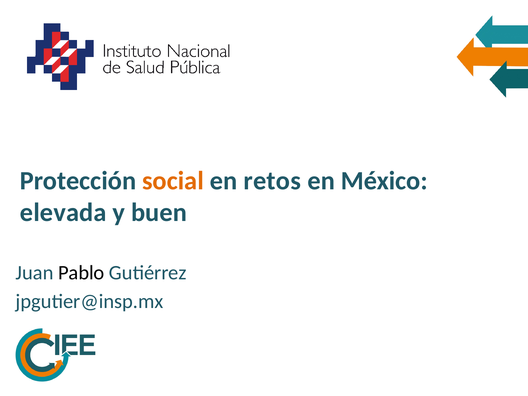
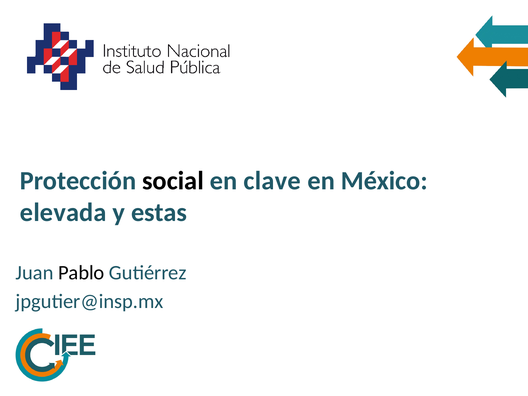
social colour: orange -> black (173, 181)
retos: retos -> clave (272, 181)
buen: buen -> estas (159, 212)
